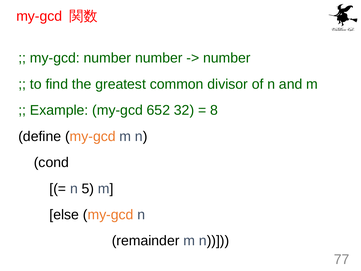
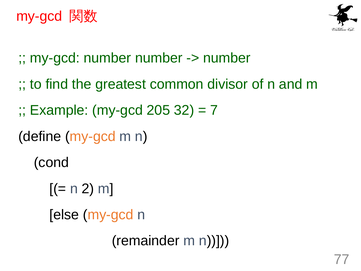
652: 652 -> 205 (158, 110)
8: 8 -> 7 (214, 110)
5: 5 -> 2 (88, 188)
